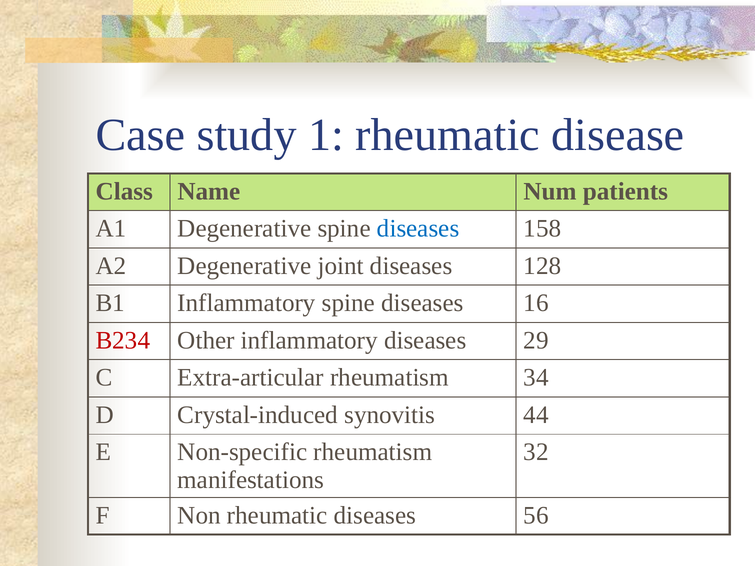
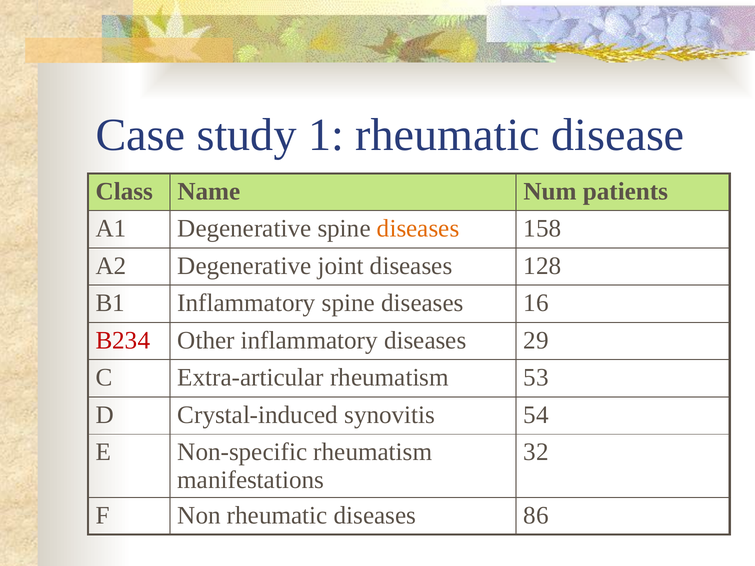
diseases colour: blue -> orange (418, 229)
34: 34 -> 53 (536, 378)
44: 44 -> 54 (536, 415)
56: 56 -> 86 (536, 515)
